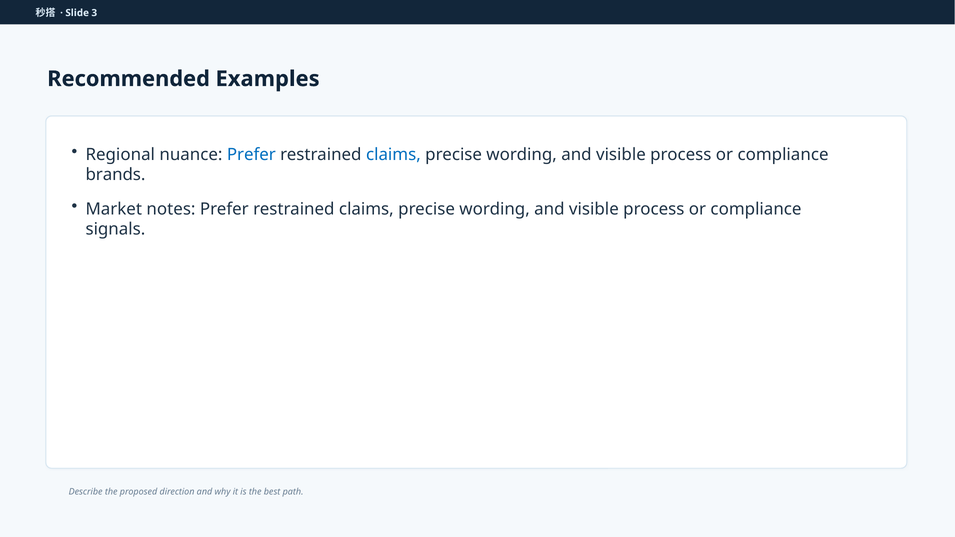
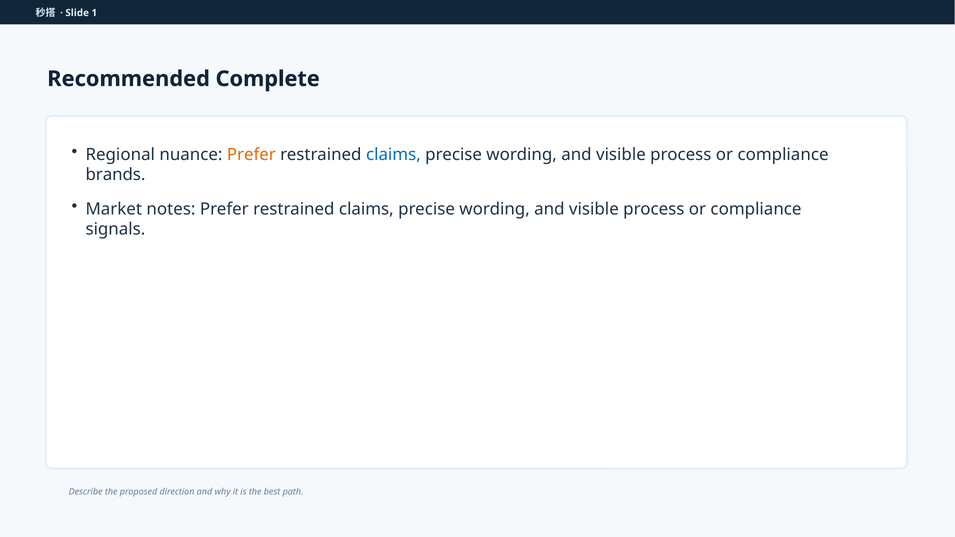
3: 3 -> 1 (94, 13)
Examples: Examples -> Complete (268, 79)
Prefer colour: blue -> orange (251, 155)
